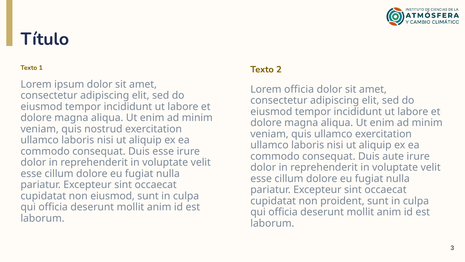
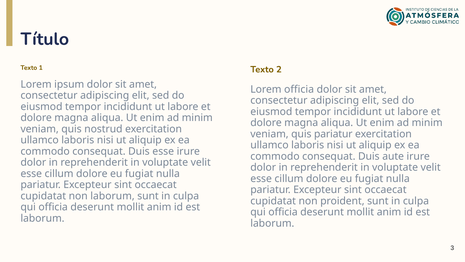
quis ullamco: ullamco -> pariatur (333, 134)
non eiusmod: eiusmod -> laborum (113, 196)
